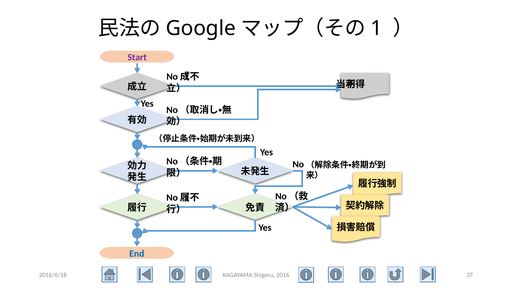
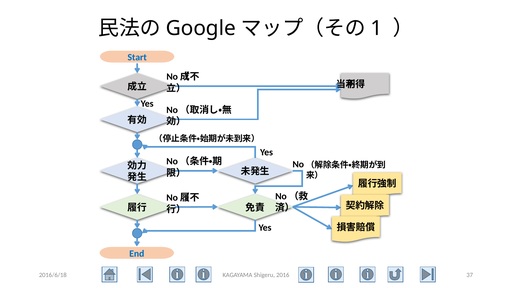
Start colour: purple -> blue (137, 57)
